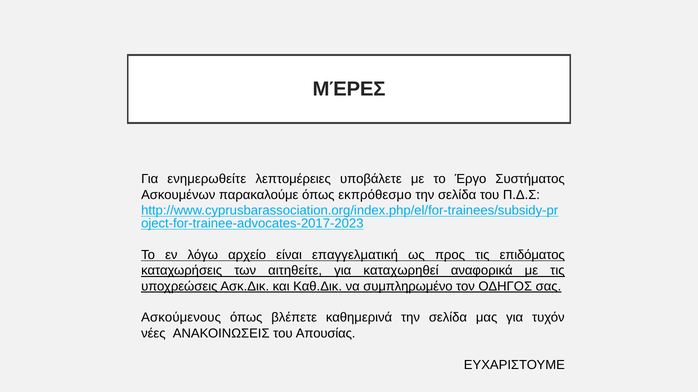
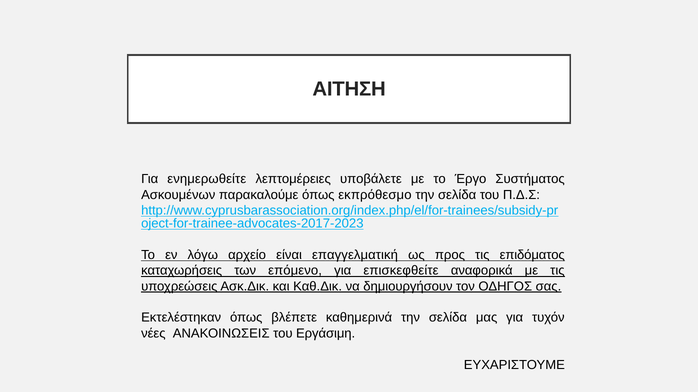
ΜΈΡΕΣ: ΜΈΡΕΣ -> ΑΙΤΗΣΗ (349, 89)
αιτηθείτε: αιτηθείτε -> επόμενο (295, 271)
καταχωρηθεί: καταχωρηθεί -> επισκεφθείτε (401, 271)
συμπληρωμένο: συμπληρωμένο -> δημιουργήσουν (408, 287)
Ασκούμενους: Ασκούμενους -> Εκτελέστηκαν (181, 318)
Απουσίας: Απουσίας -> Εργάσιμη (326, 334)
